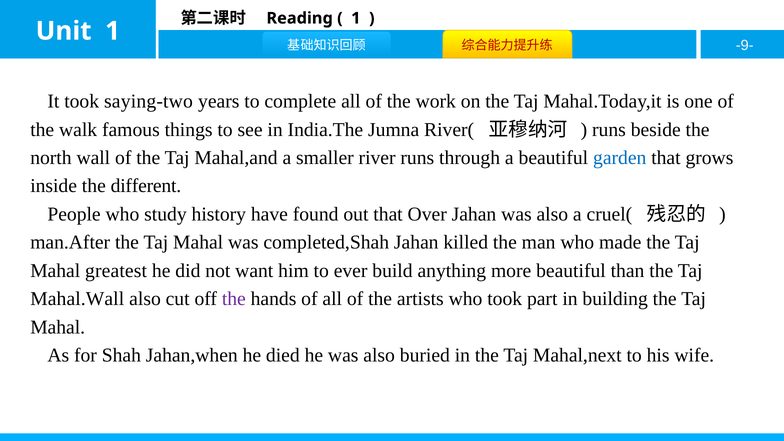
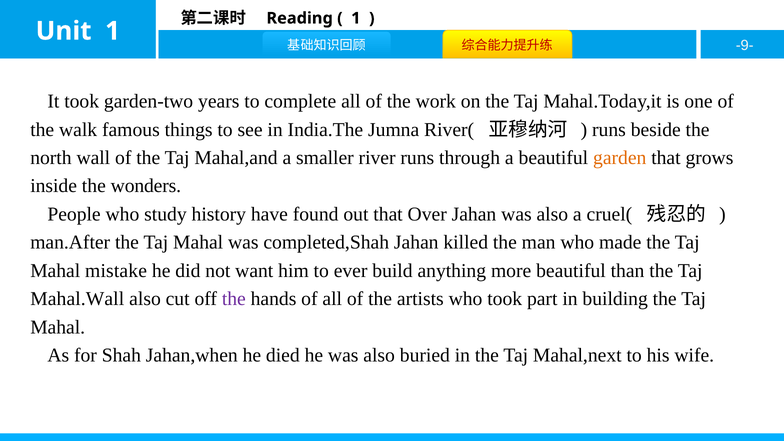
saying-two: saying-two -> garden-two (149, 101)
garden colour: blue -> orange (620, 158)
different: different -> wonders (146, 186)
greatest: greatest -> mistake (116, 271)
